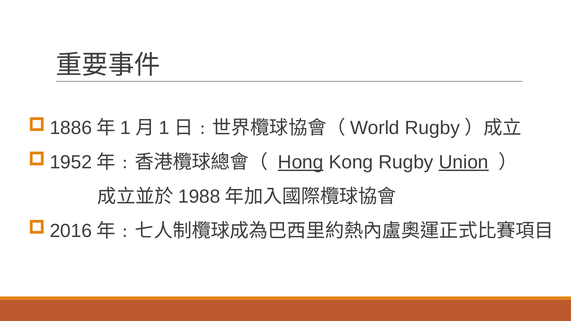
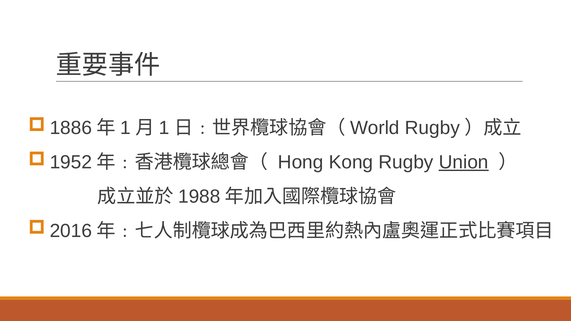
Hong underline: present -> none (301, 162)
